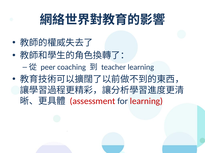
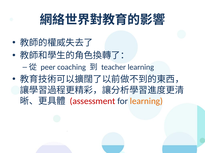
learning colour: red -> orange (146, 102)
